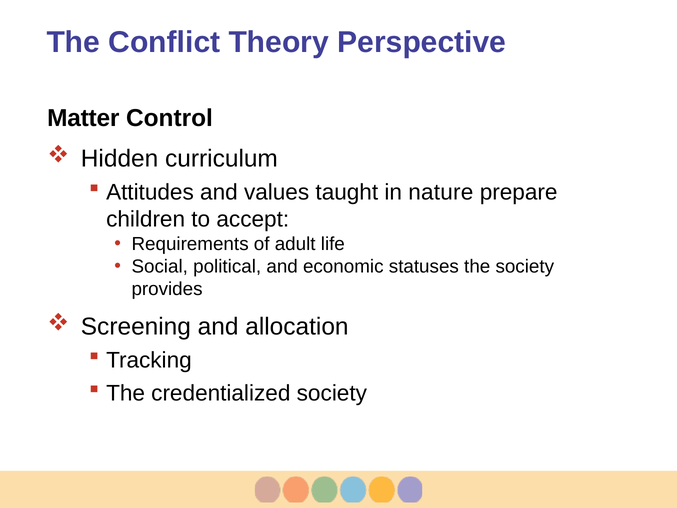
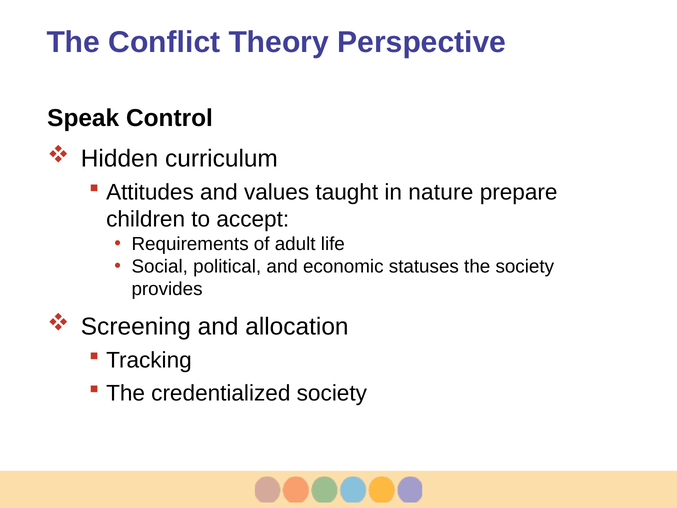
Matter: Matter -> Speak (83, 118)
